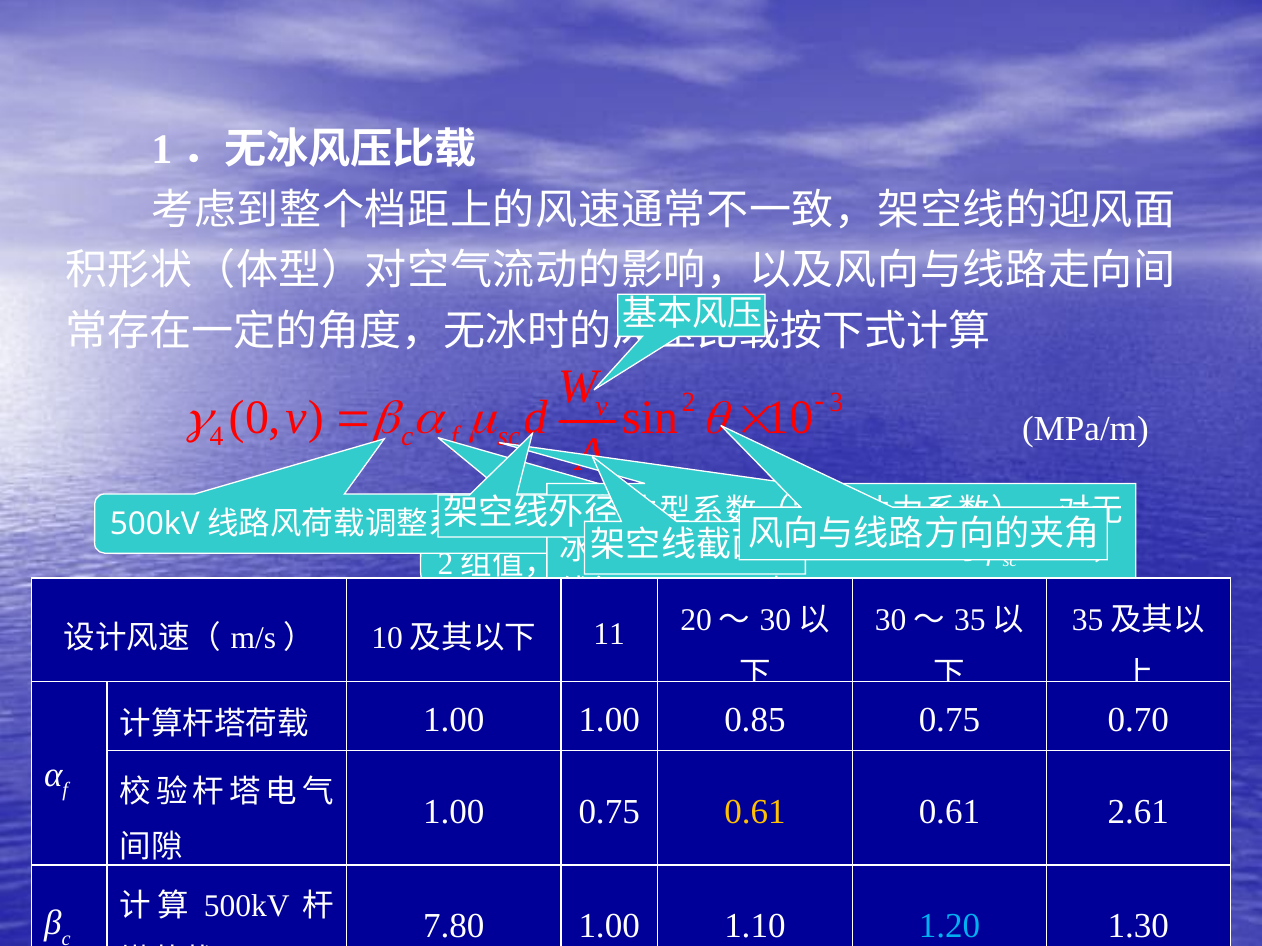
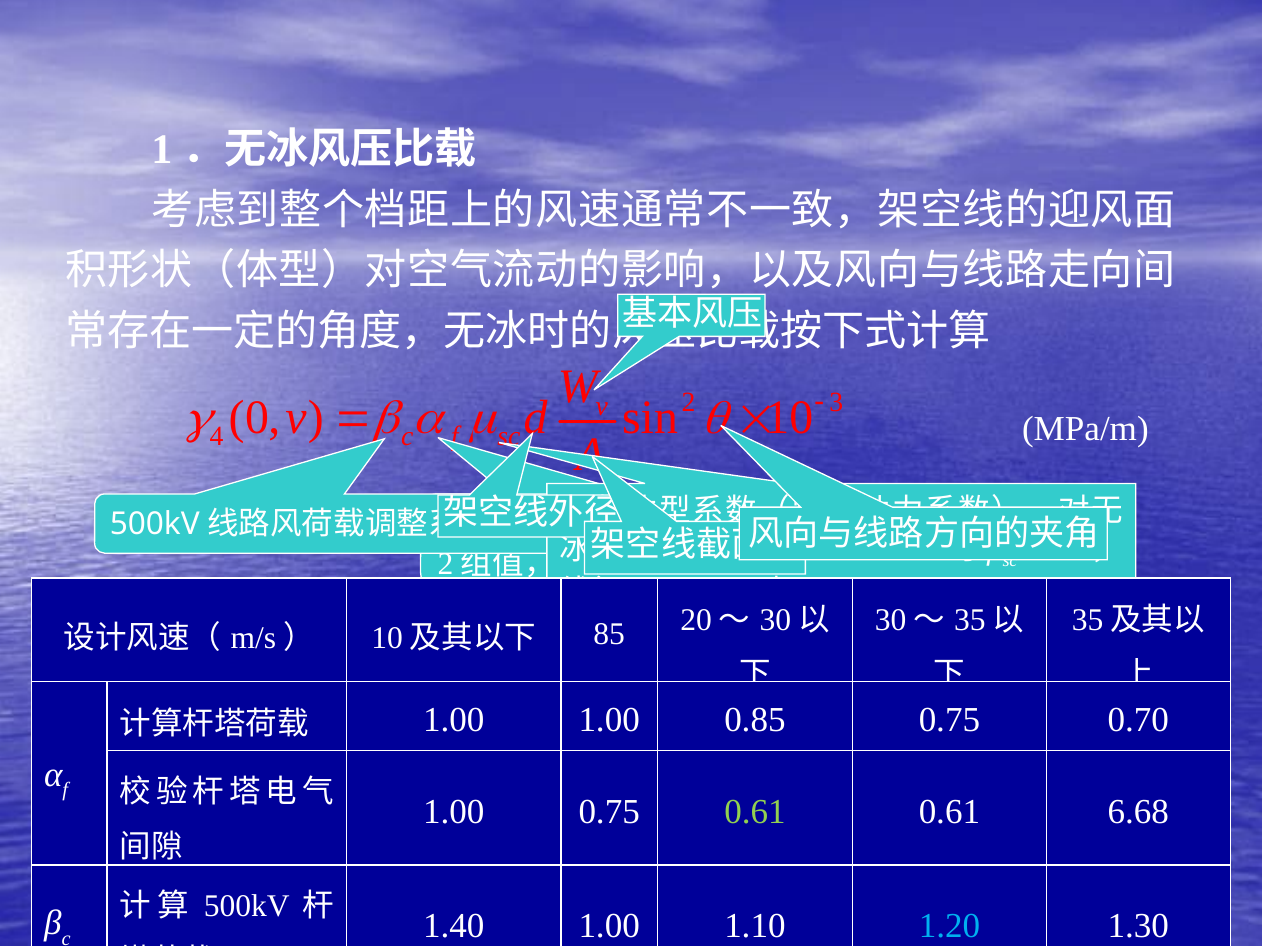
11: 11 -> 85 (609, 634)
0.61 colour: yellow -> light green (755, 812)
2.61: 2.61 -> 6.68 (1138, 812)
7.80: 7.80 -> 1.40 (454, 926)
